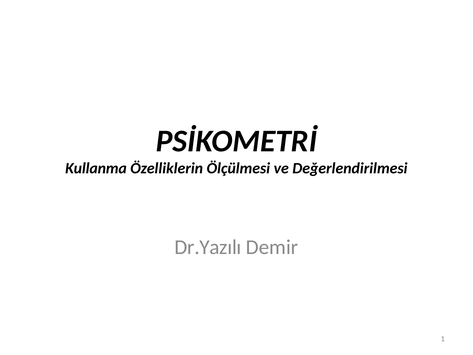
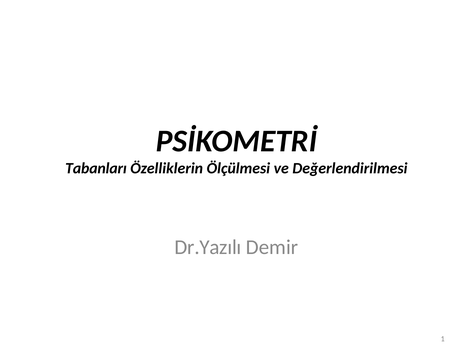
Kullanma: Kullanma -> Tabanları (96, 168)
